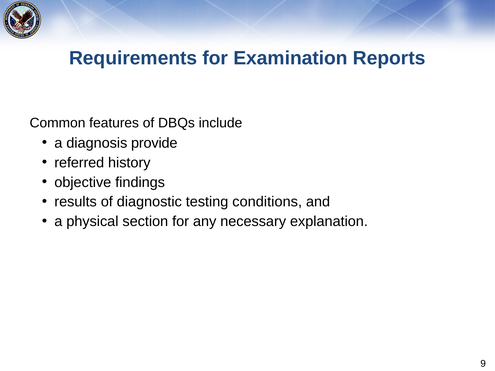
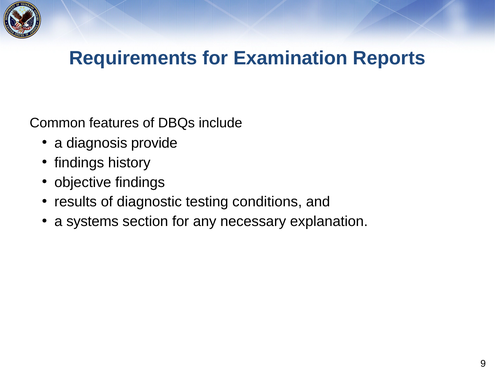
referred: referred -> findings (79, 163)
physical: physical -> systems (92, 222)
